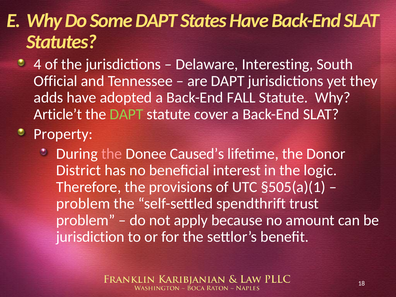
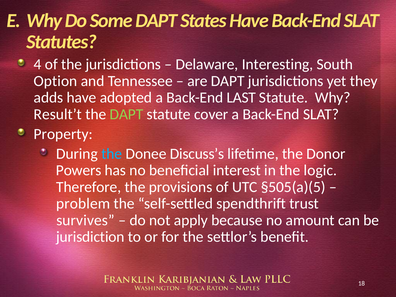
Official: Official -> Option (55, 81)
FALL: FALL -> LAST (241, 98)
Article’t: Article’t -> Result’t (58, 114)
the colour: pink -> light blue (112, 154)
Caused’s: Caused’s -> Discuss’s (197, 154)
District: District -> Powers (79, 170)
§505(a)(1: §505(a)(1 -> §505(a)(5 (293, 187)
problem: problem -> survives (85, 220)
